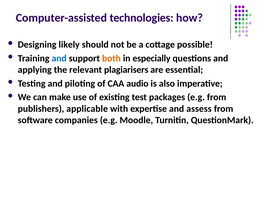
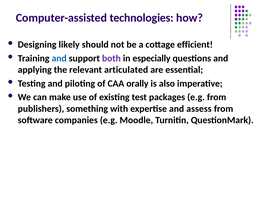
possible: possible -> efficient (195, 45)
both colour: orange -> purple (111, 58)
plagiarisers: plagiarisers -> articulated (126, 70)
audio: audio -> orally (137, 83)
applicable: applicable -> something (87, 109)
